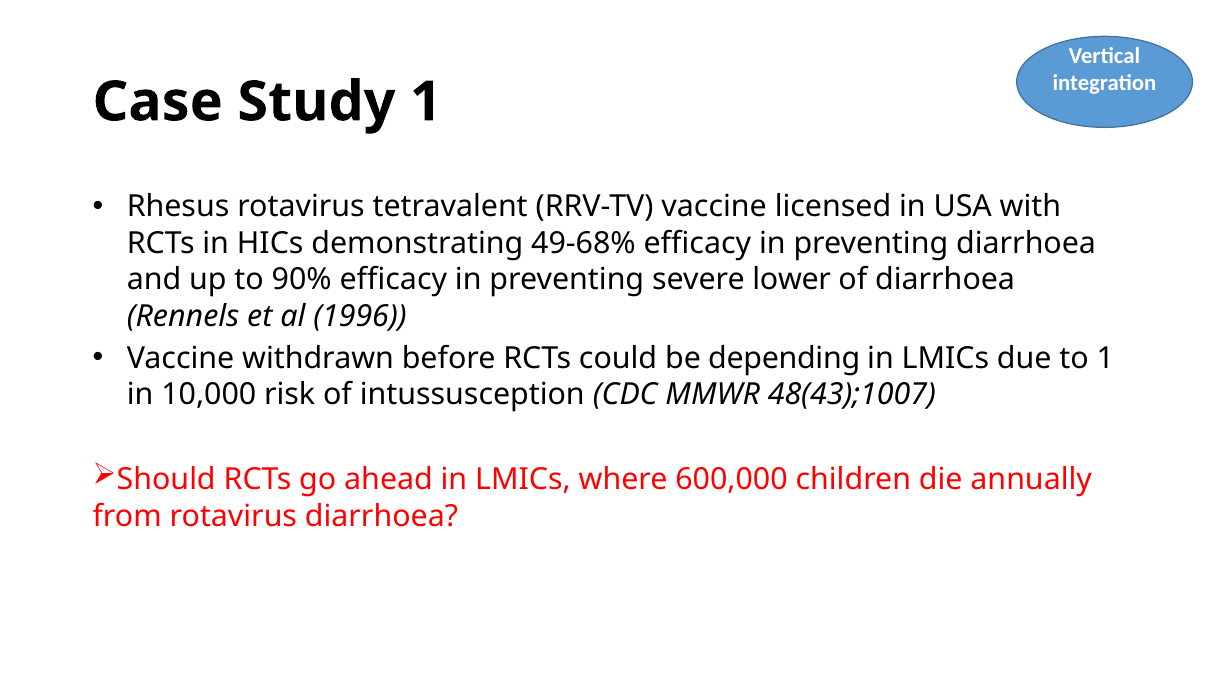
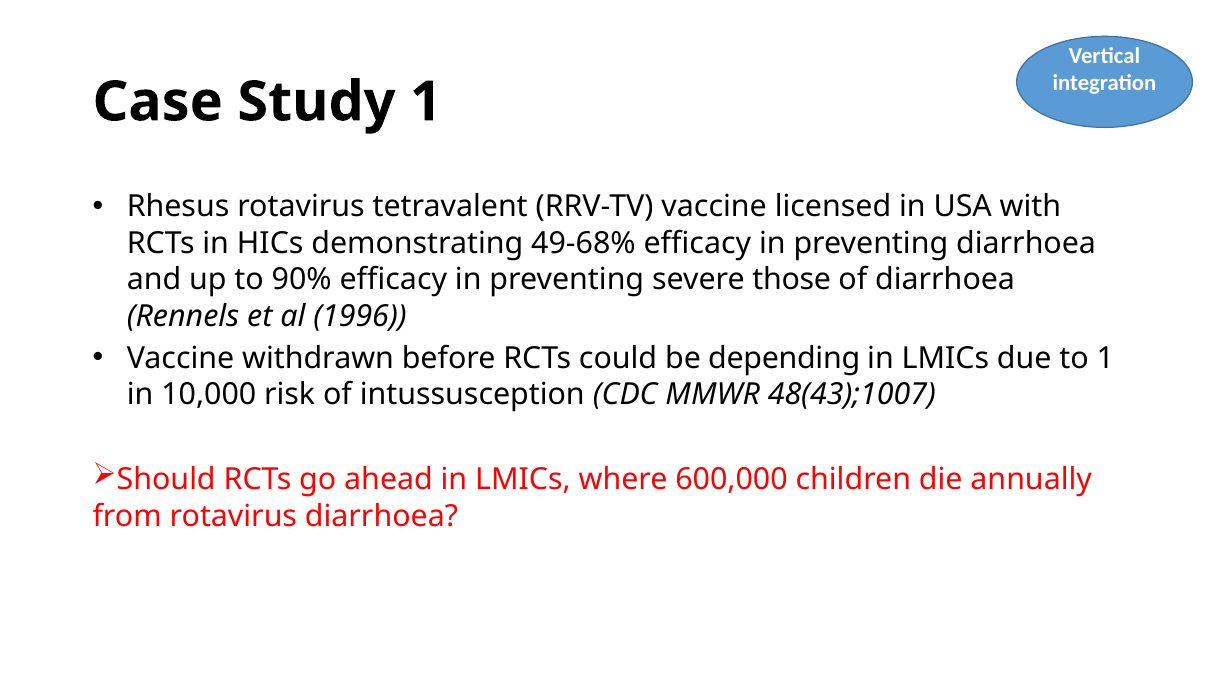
lower: lower -> those (792, 280)
